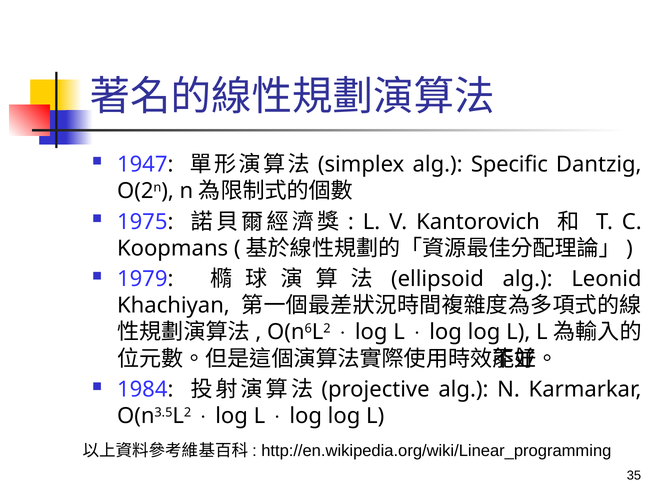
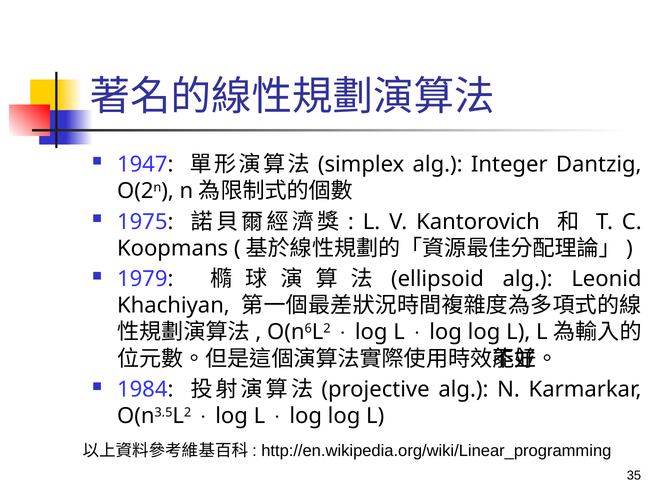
Specific: Specific -> Integer (509, 164)
